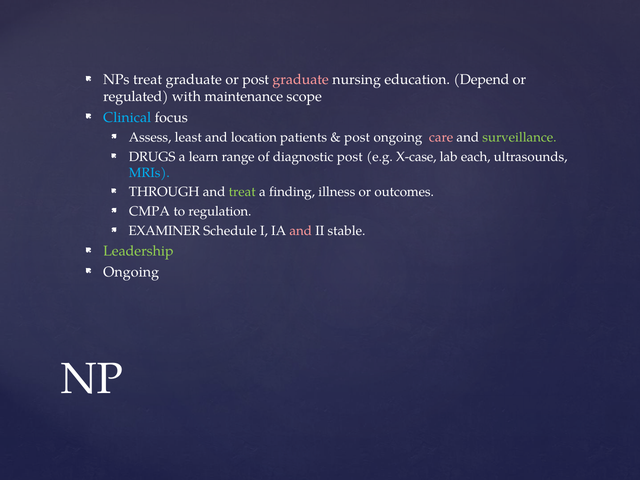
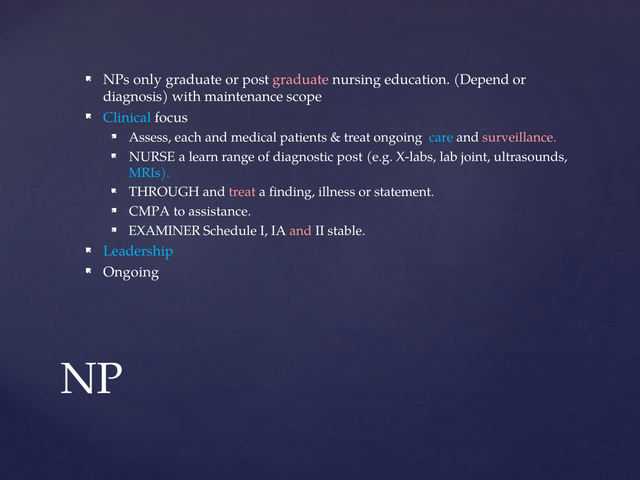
NPs treat: treat -> only (148, 80)
regulated: regulated -> diagnosis (136, 97)
least: least -> each (188, 137)
location: location -> medical (254, 137)
post: post -> treat (357, 137)
care colour: pink -> light blue (441, 137)
surveillance colour: light green -> pink (519, 137)
DRUGS: DRUGS -> NURSE (152, 157)
X-case: X-case -> X-labs (416, 157)
each: each -> joint (476, 157)
treat colour: light green -> pink (242, 192)
outcomes: outcomes -> statement (404, 192)
regulation: regulation -> assistance (220, 211)
Leadership colour: light green -> light blue (138, 251)
